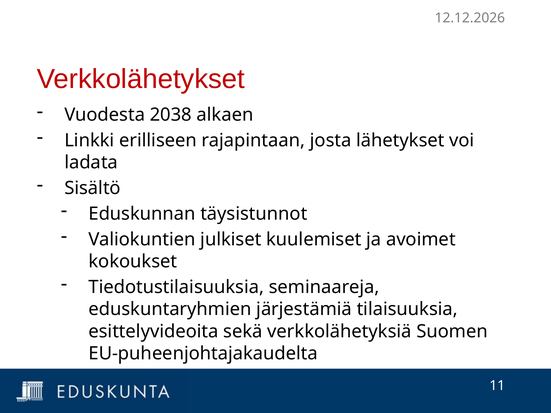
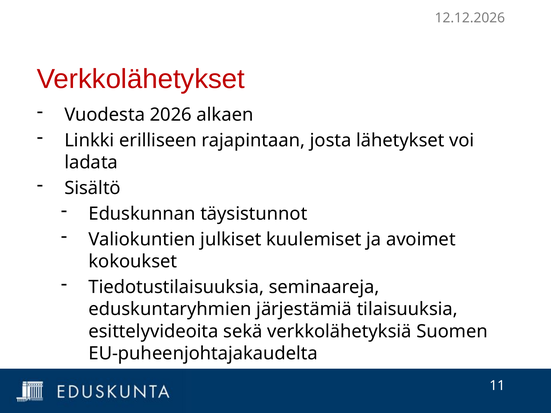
2038: 2038 -> 2026 (171, 115)
